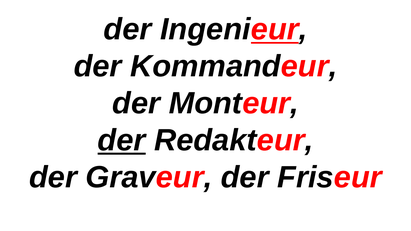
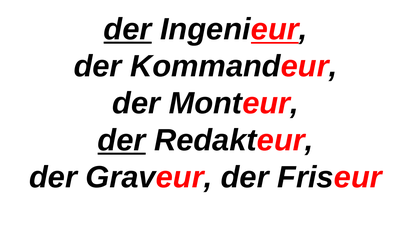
der underline: none -> present (128, 29)
